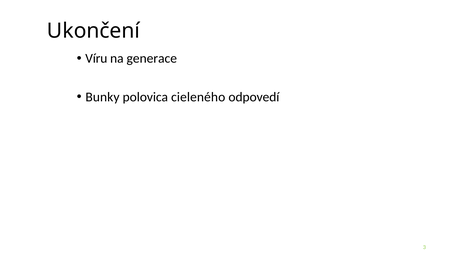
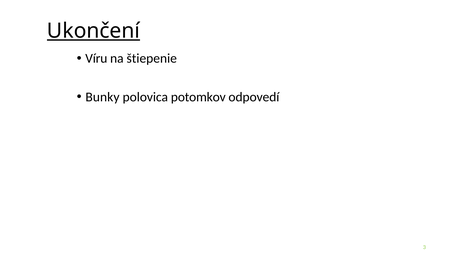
Ukončení underline: none -> present (94, 31)
generace: generace -> štiepenie (152, 59)
cieleného: cieleného -> potomkov (198, 97)
